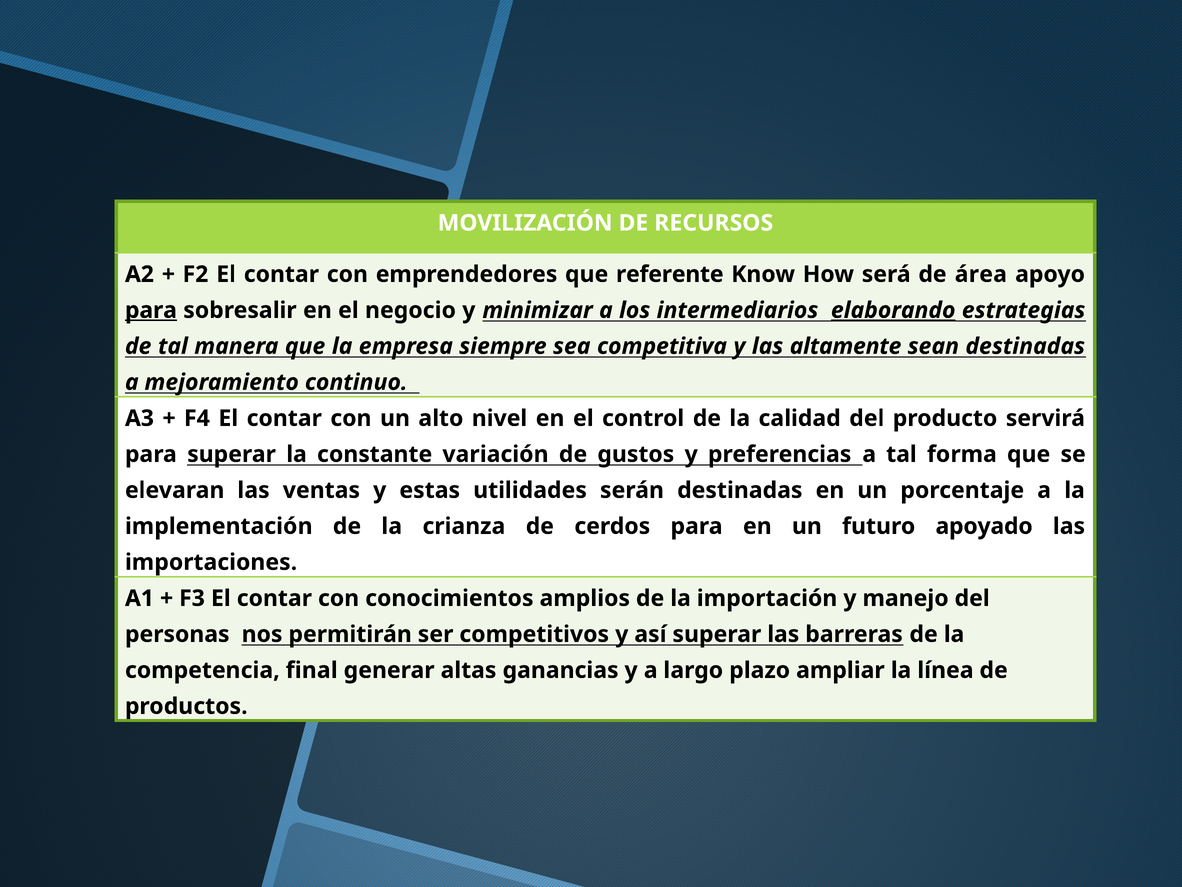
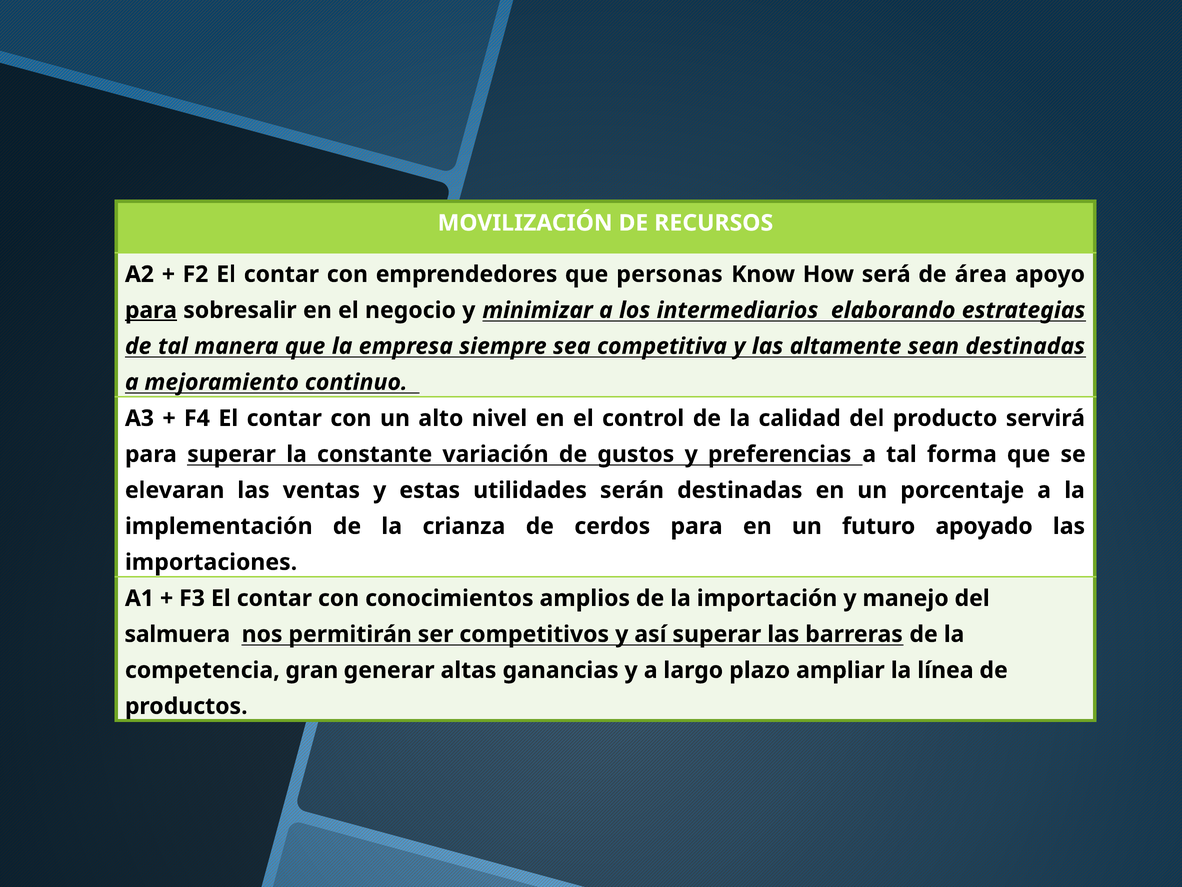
referente: referente -> personas (670, 274)
elaborando underline: present -> none (893, 310)
personas: personas -> salmuera (177, 634)
final: final -> gran (312, 670)
